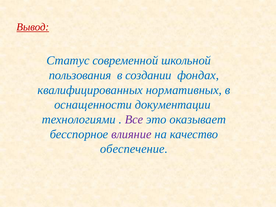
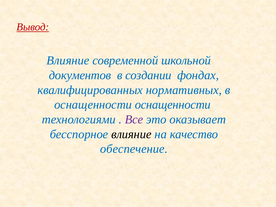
Статус: Статус -> Влияние (68, 61)
пользования: пользования -> документов (80, 75)
оснащенности документации: документации -> оснащенности (173, 105)
влияние colour: purple -> black (131, 134)
